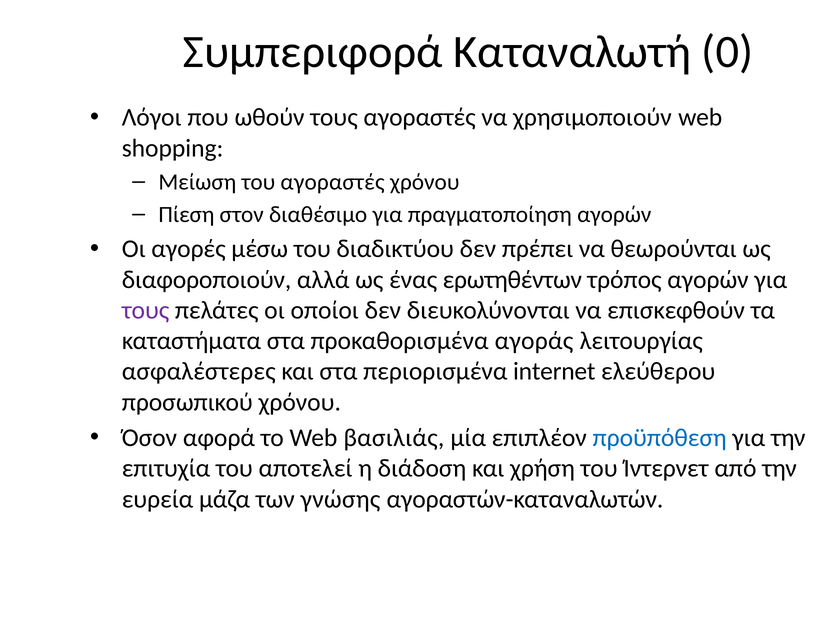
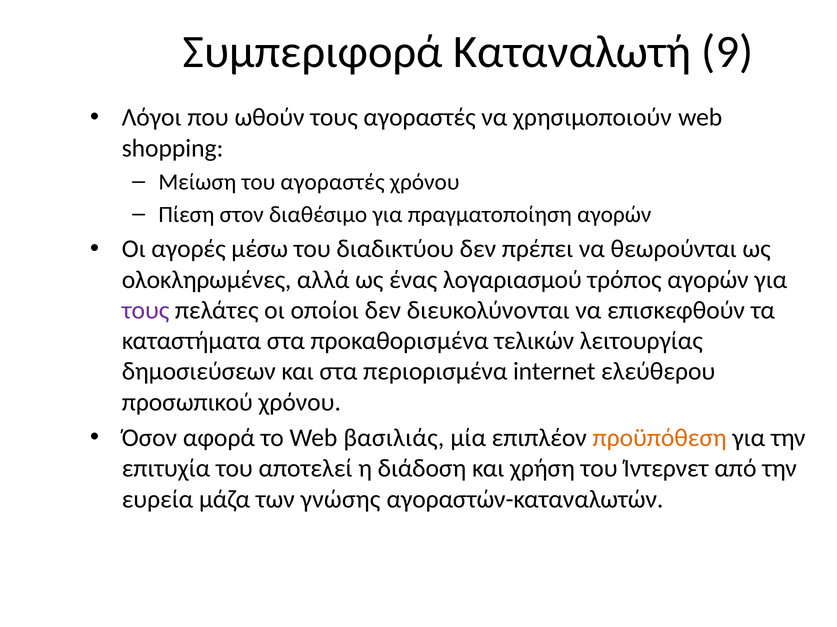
0: 0 -> 9 (727, 52)
διαφοροποιούν: διαφοροποιούν -> ολοκληρωμένες (207, 280)
ερωτηθέντων: ερωτηθέντων -> λογαριασµού (512, 280)
αγοράς: αγοράς -> τελικών (534, 341)
ασφαλέστερες: ασφαλέστερες -> δημοσιεύσεων (199, 372)
προϋπόθεση colour: blue -> orange (660, 438)
